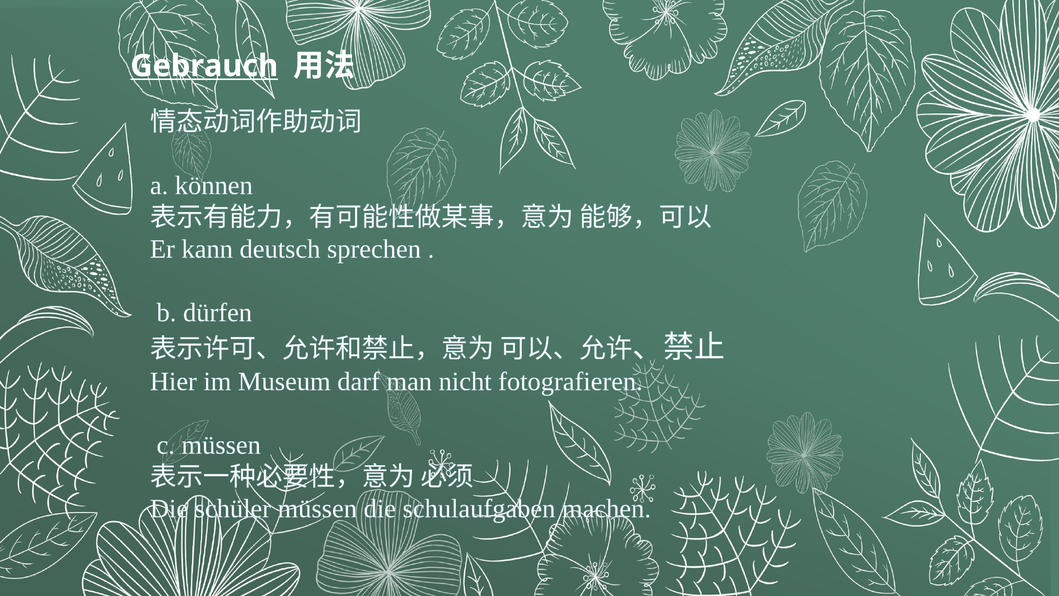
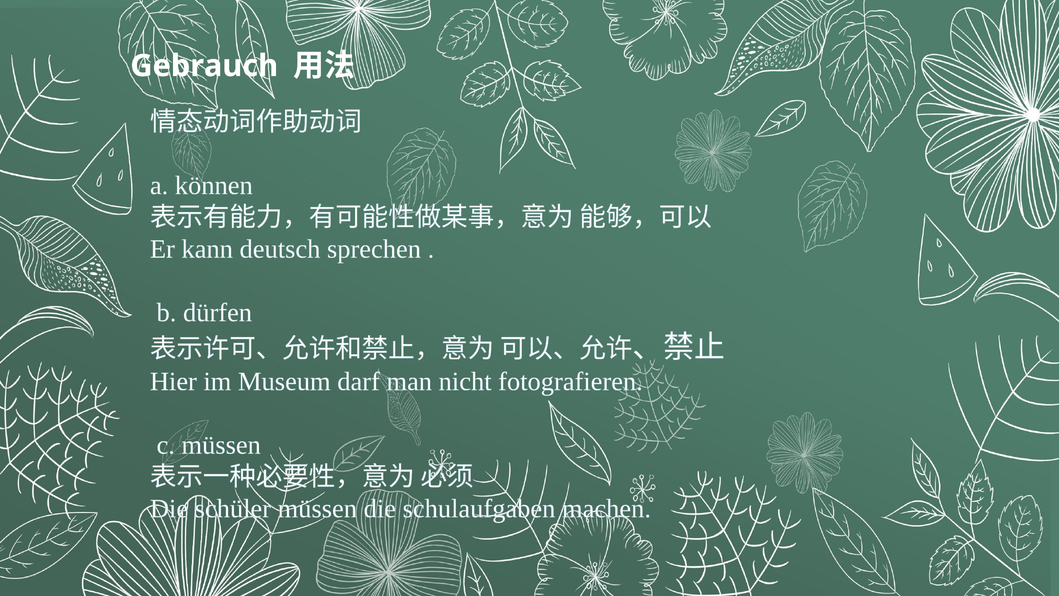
Gebrauch underline: present -> none (204, 66)
